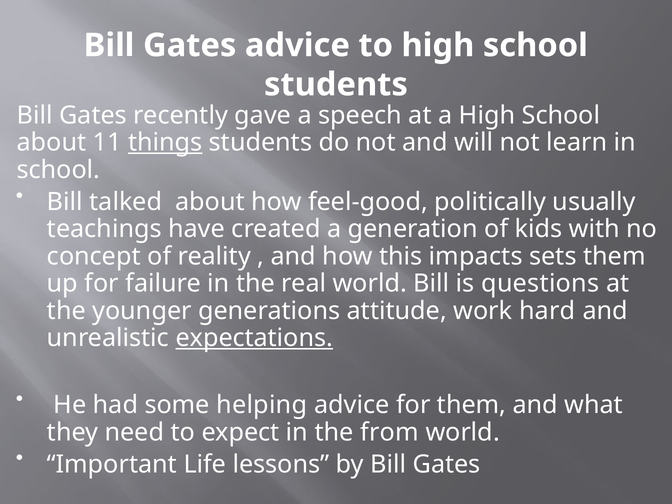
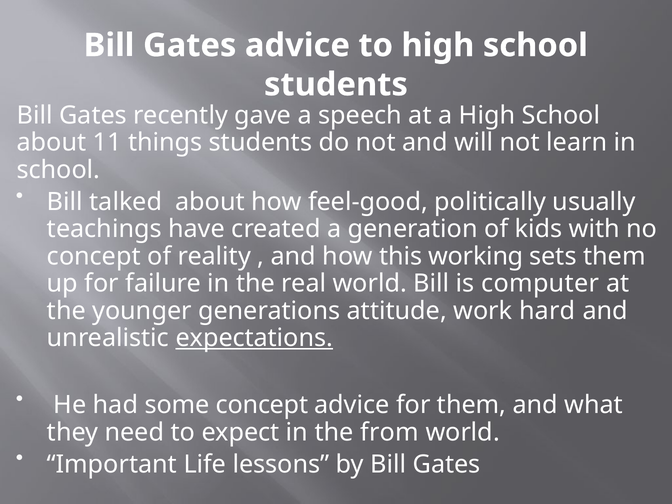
things underline: present -> none (165, 143)
impacts: impacts -> working (476, 256)
questions: questions -> computer (540, 284)
some helping: helping -> concept (262, 405)
